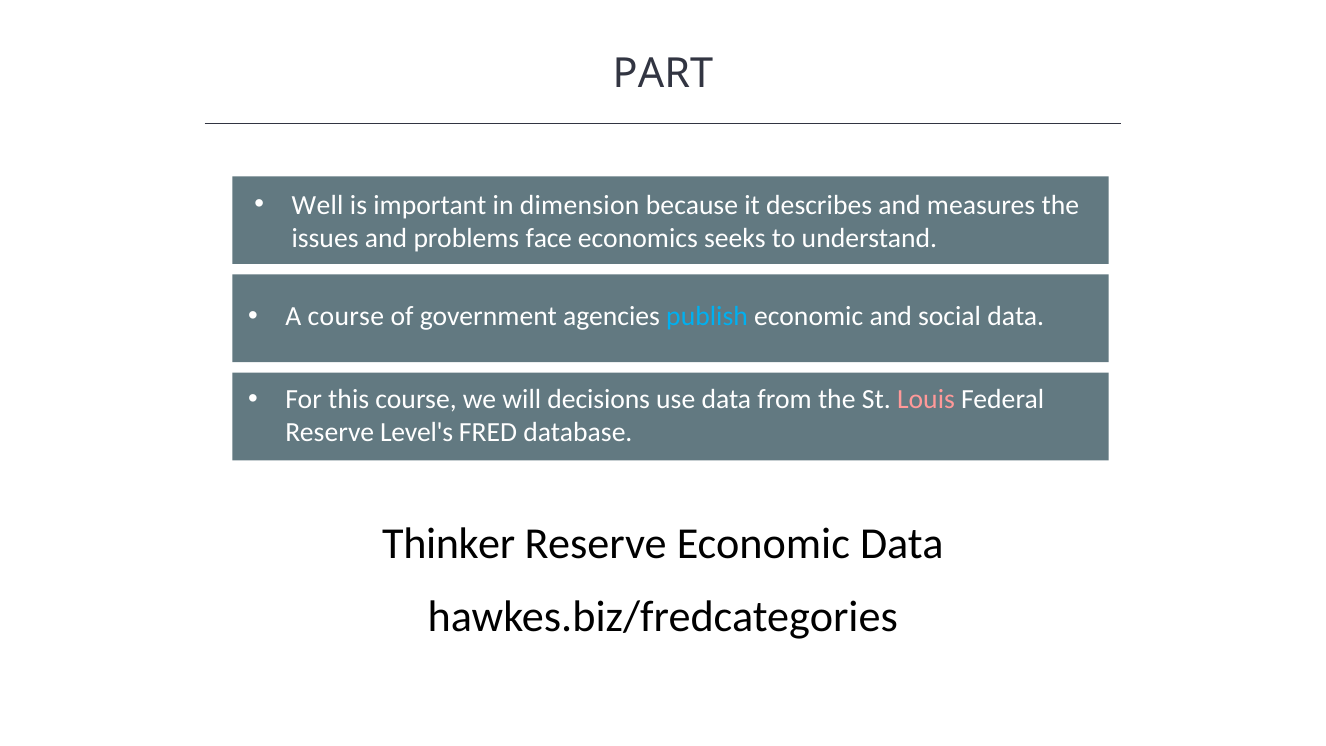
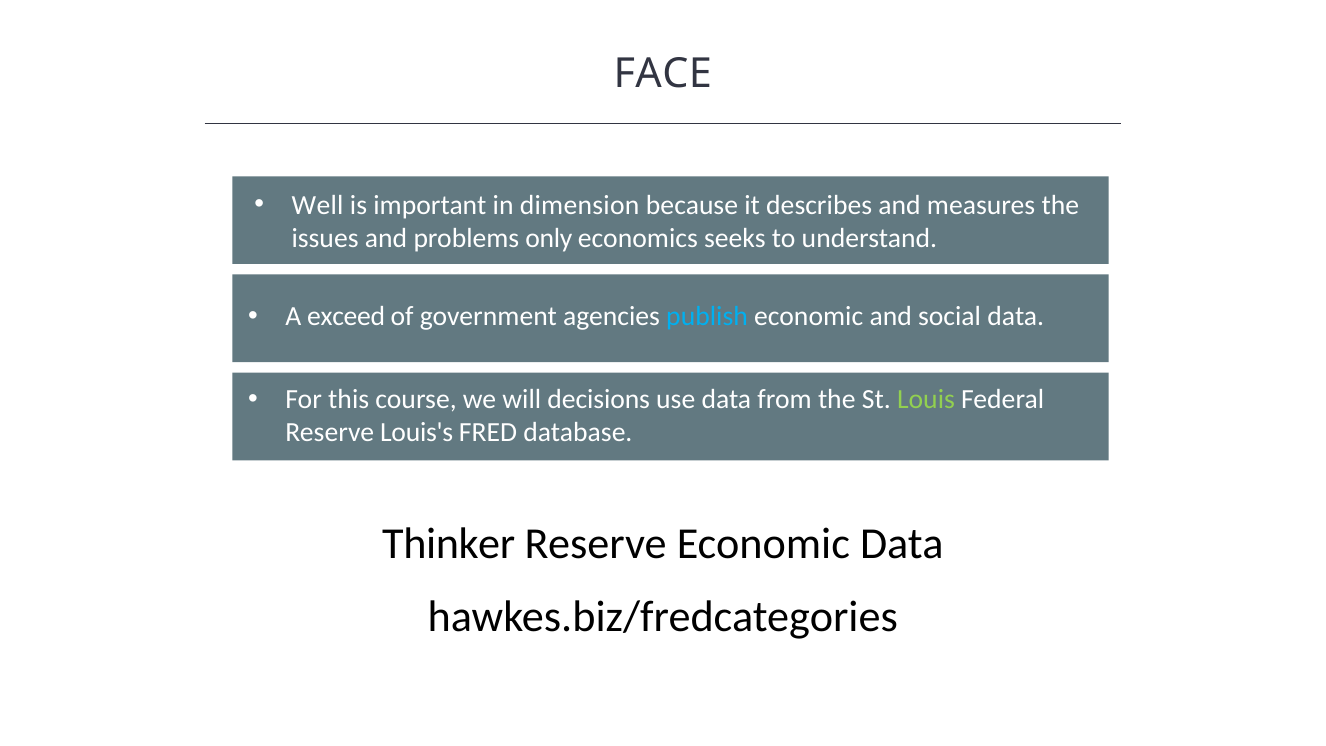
PART: PART -> FACE (663, 74)
face: face -> only (549, 238)
A course: course -> exceed (346, 317)
Louis colour: pink -> light green (926, 399)
Level's: Level's -> Louis's (417, 433)
